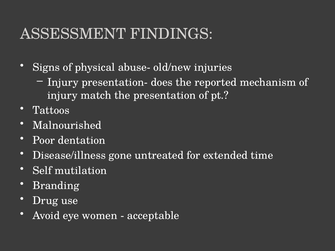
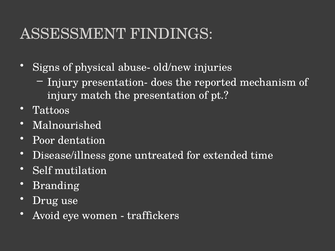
acceptable: acceptable -> traffickers (153, 216)
